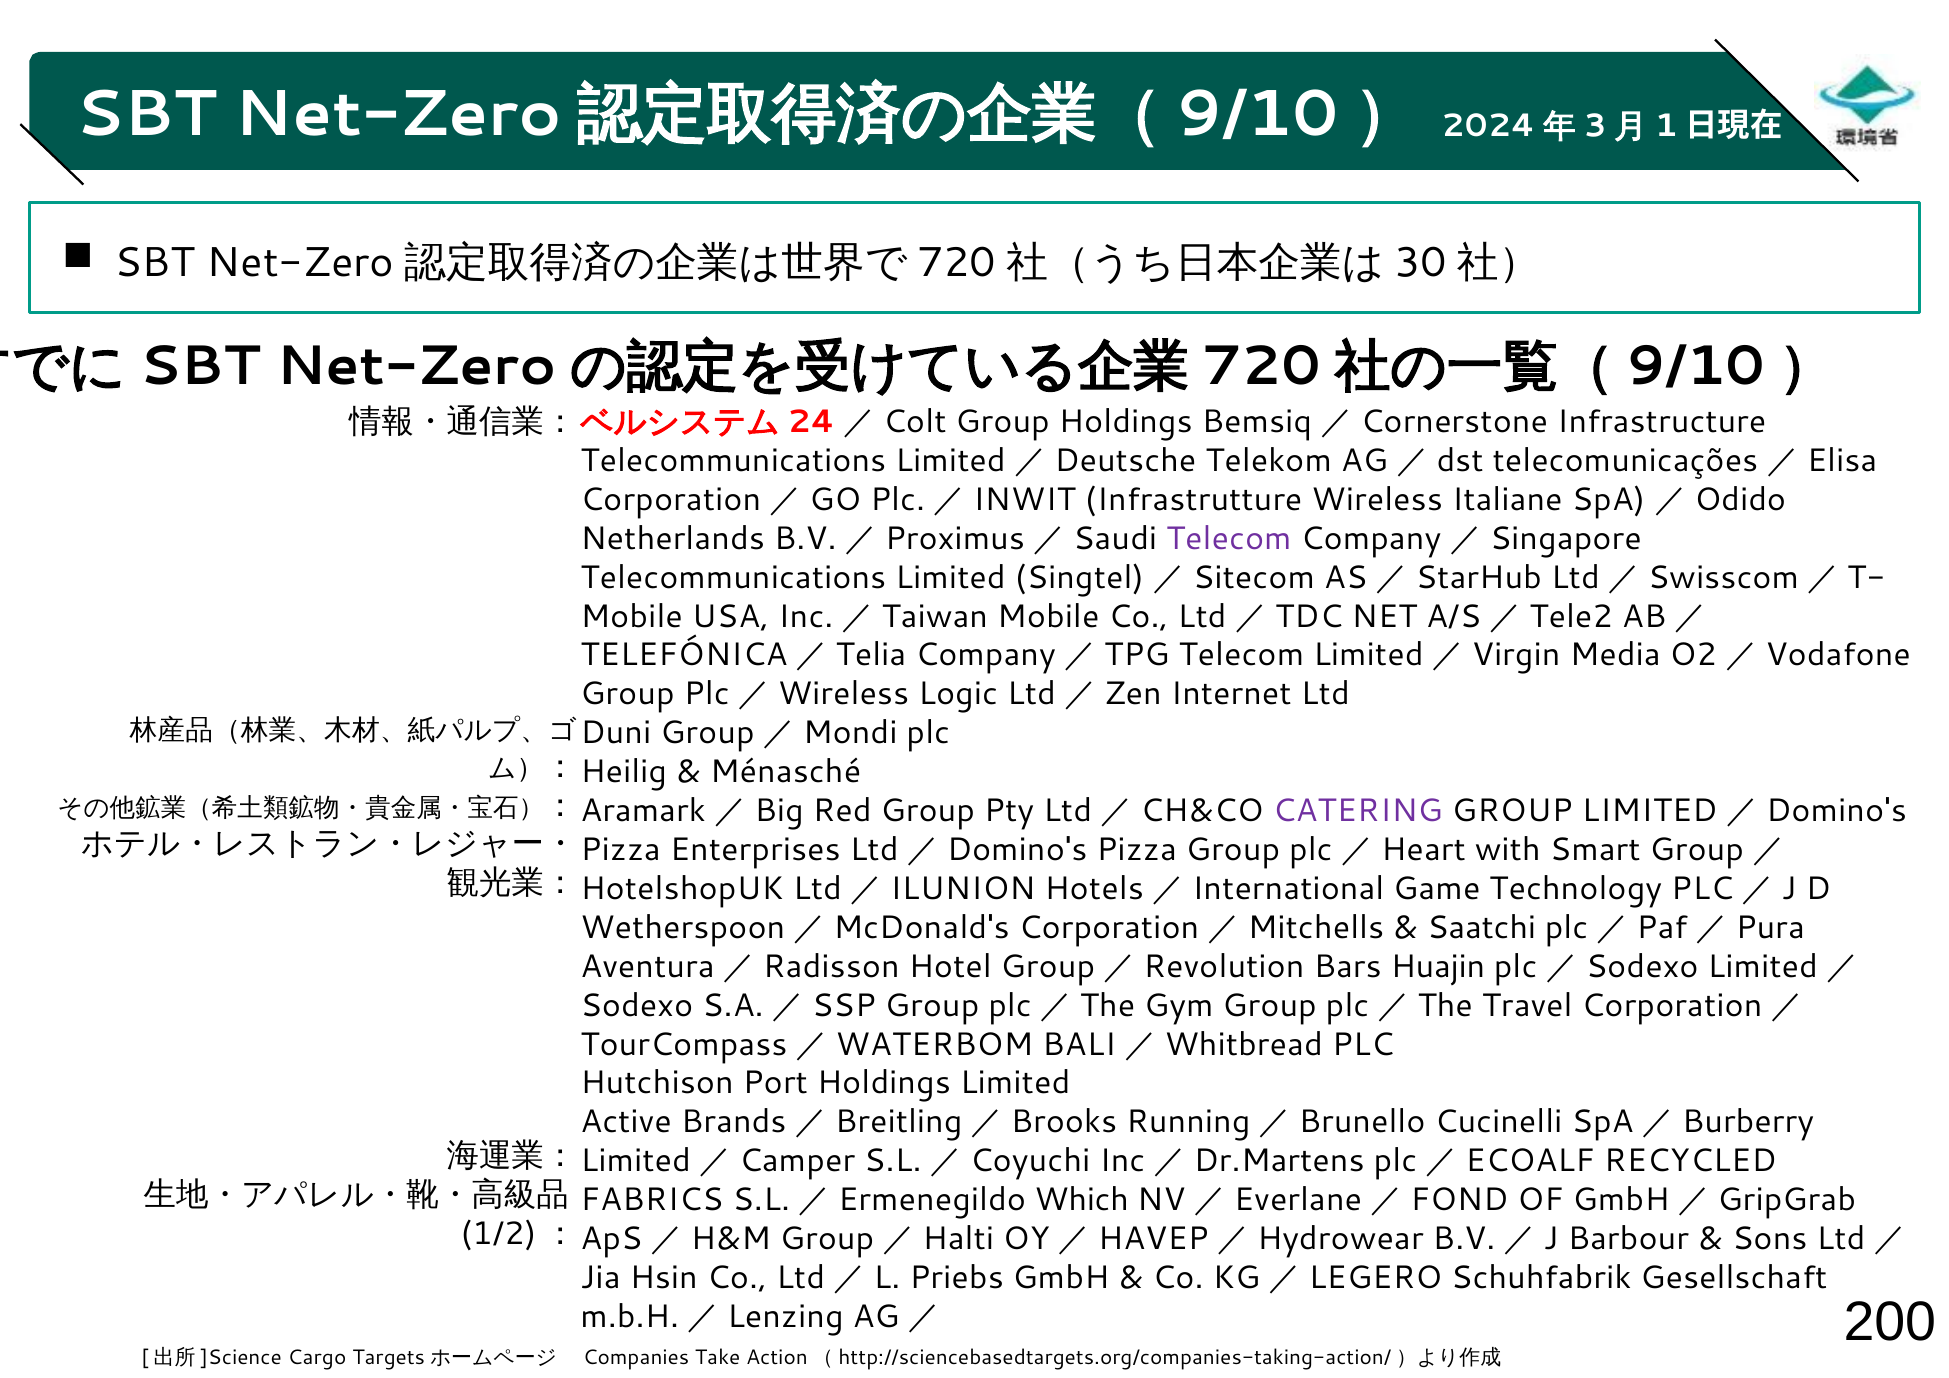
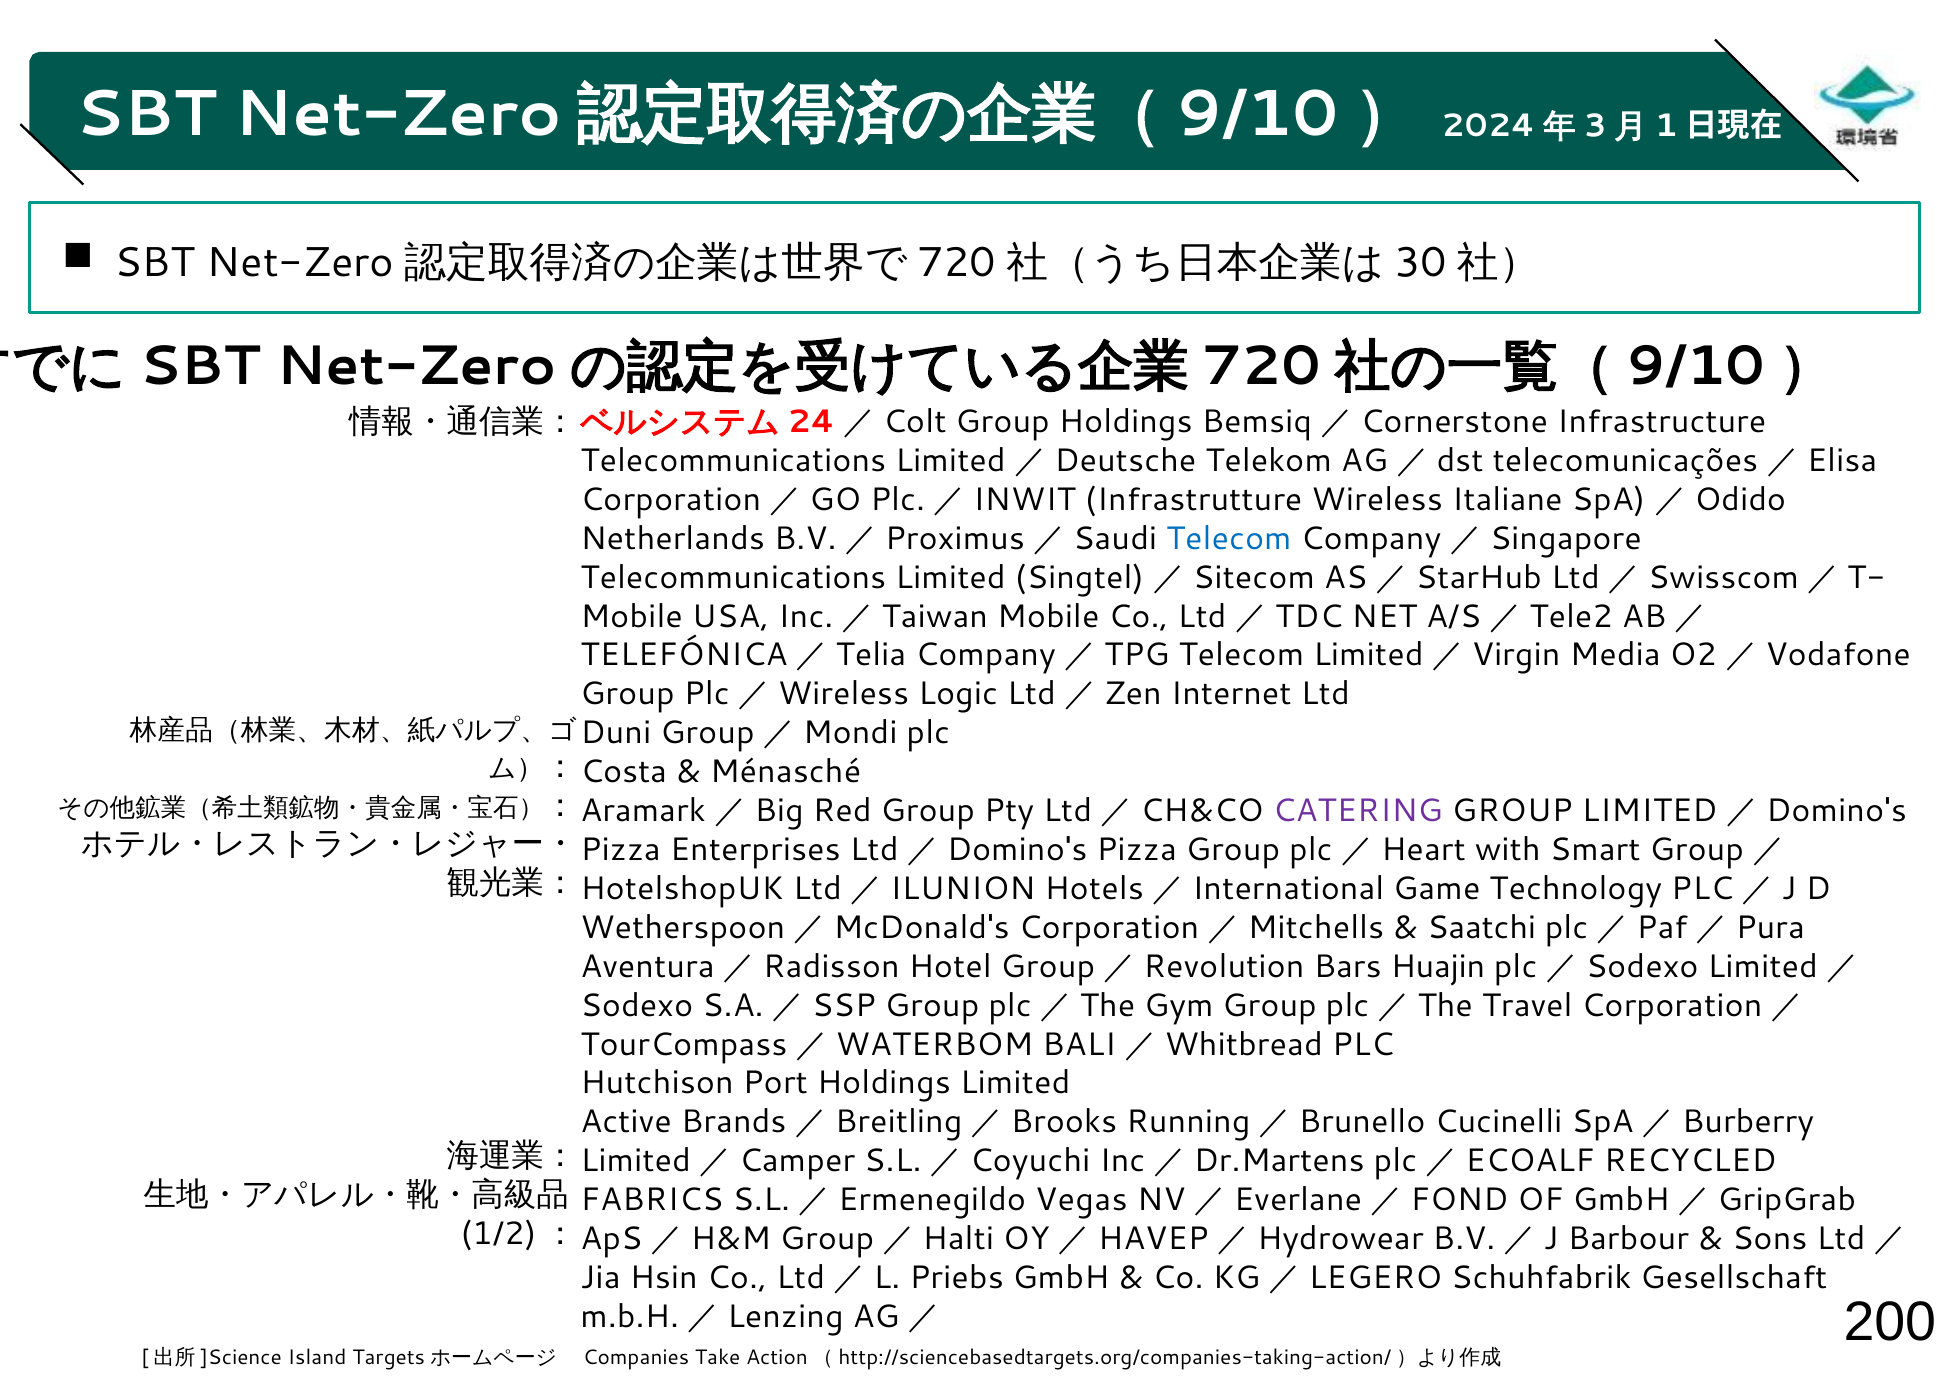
Telecom colour: purple -> blue (1229, 539)
Heilig: Heilig -> Costa (624, 772)
Which: Which -> Vegas (1081, 1200)
Cargo: Cargo -> Island (317, 1358)
